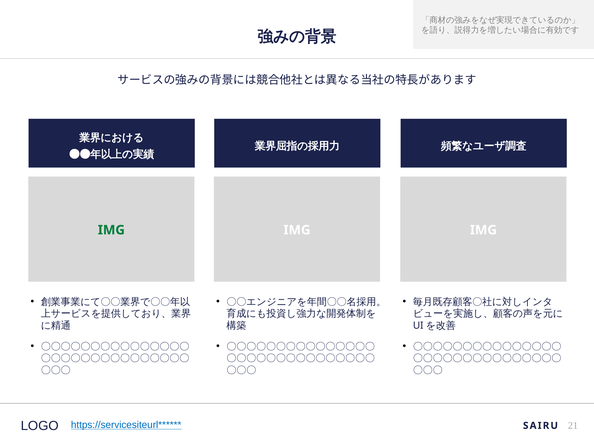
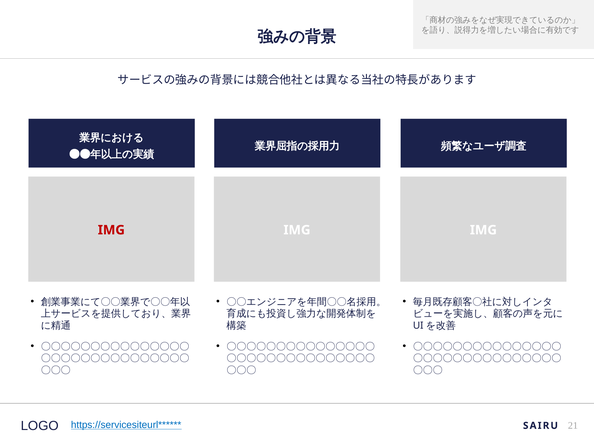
IMG colour: green -> red (111, 230)
